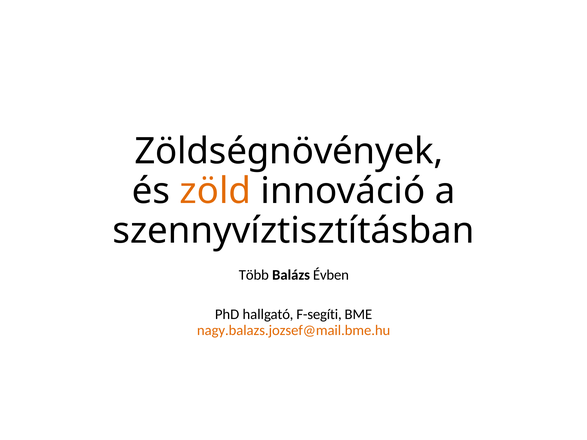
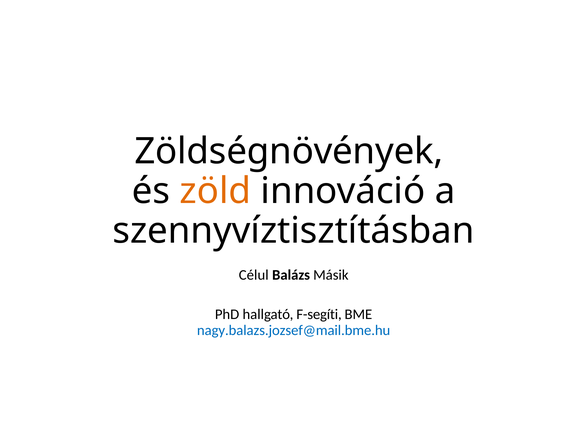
Több: Több -> Célul (254, 275)
Évben: Évben -> Másik (331, 275)
nagy.balazs.jozsef@mail.bme.hu colour: orange -> blue (294, 330)
